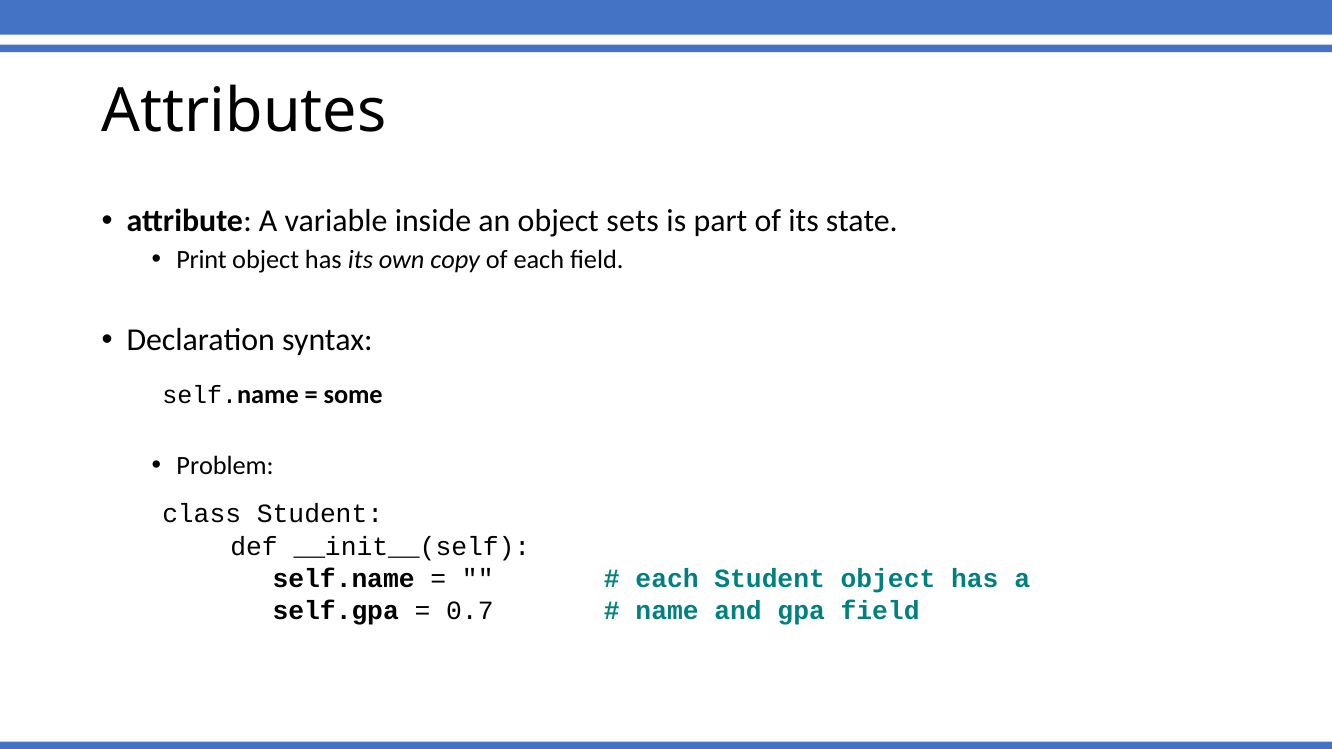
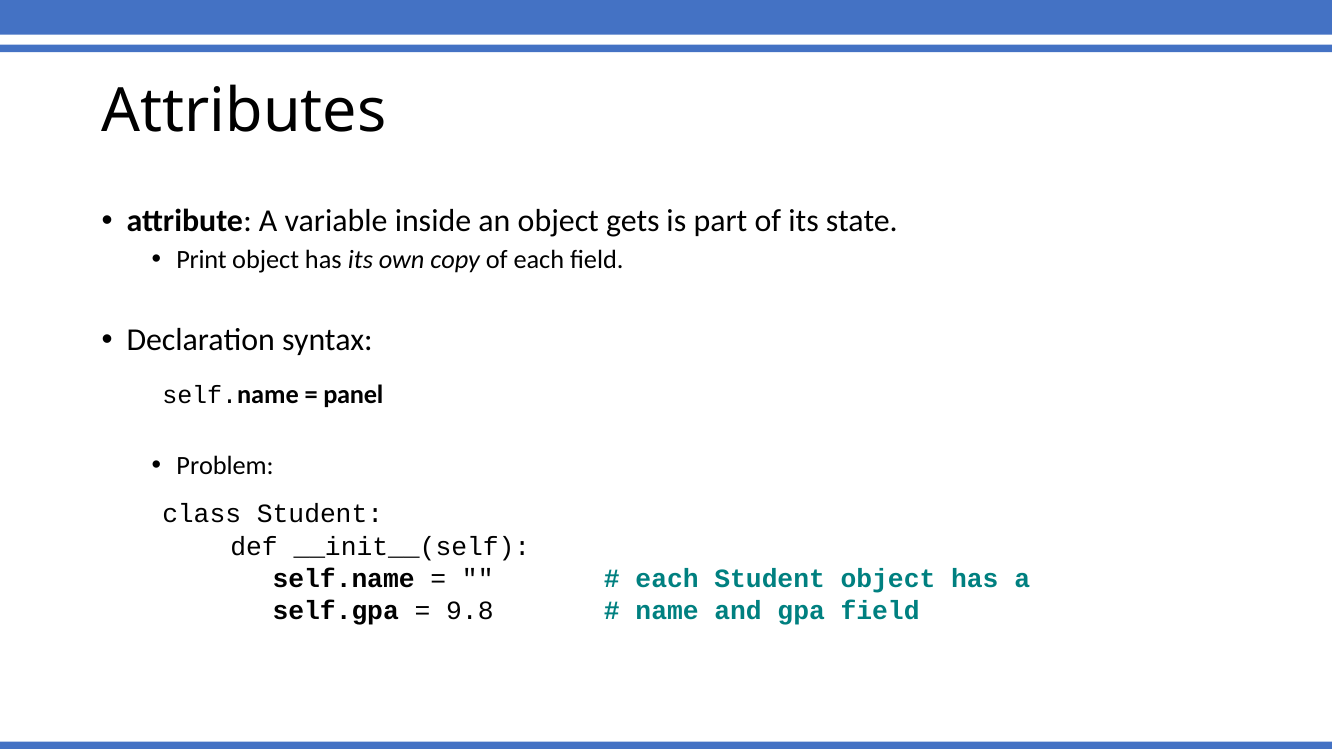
sets: sets -> gets (633, 221)
some: some -> panel (353, 395)
0.7: 0.7 -> 9.8 (470, 611)
